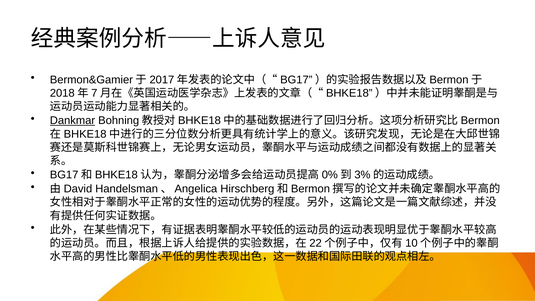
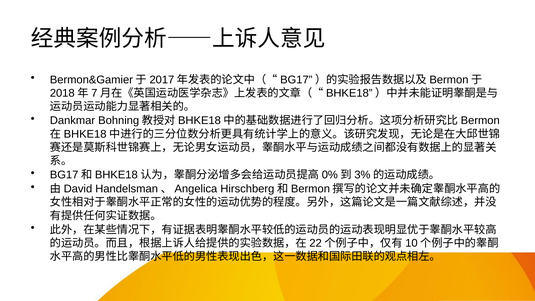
Dankmar underline: present -> none (72, 121)
